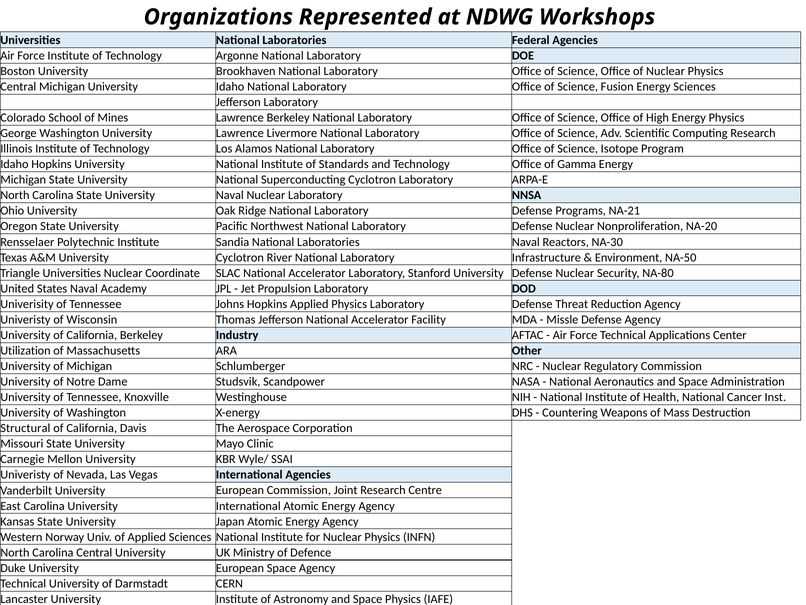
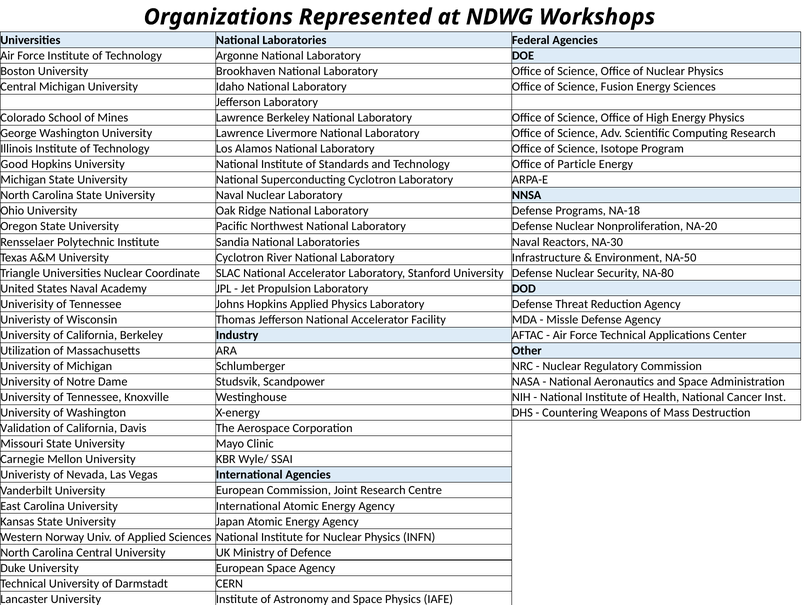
Idaho: Idaho -> Good (14, 164)
Gamma: Gamma -> Particle (577, 164)
NA-21: NA-21 -> NA-18 (624, 211)
Structural: Structural -> Validation (25, 428)
